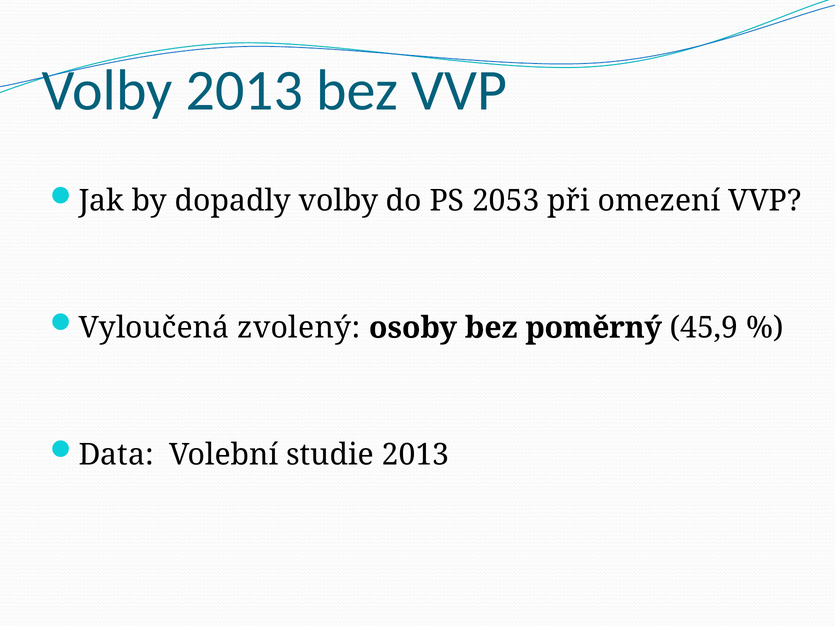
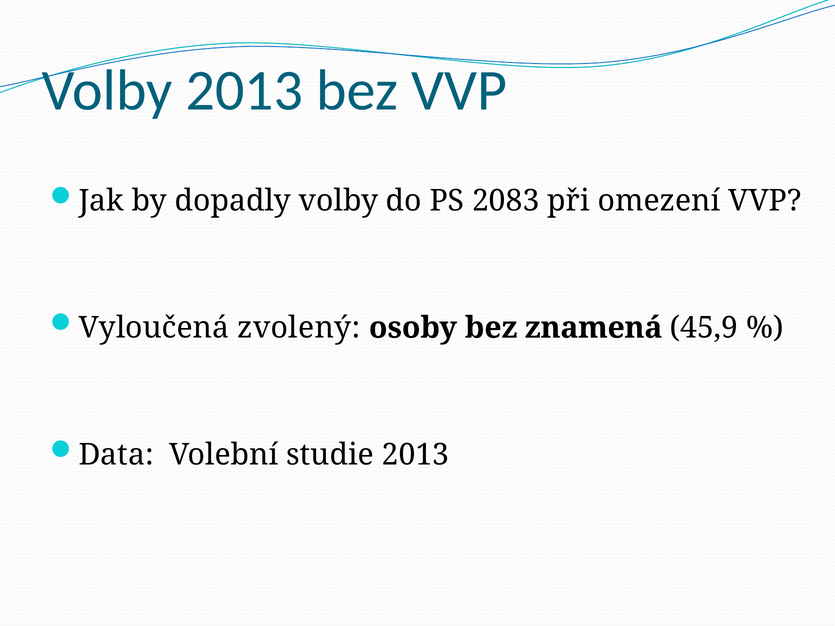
2053: 2053 -> 2083 (506, 201)
poměrný: poměrný -> znamená (594, 328)
